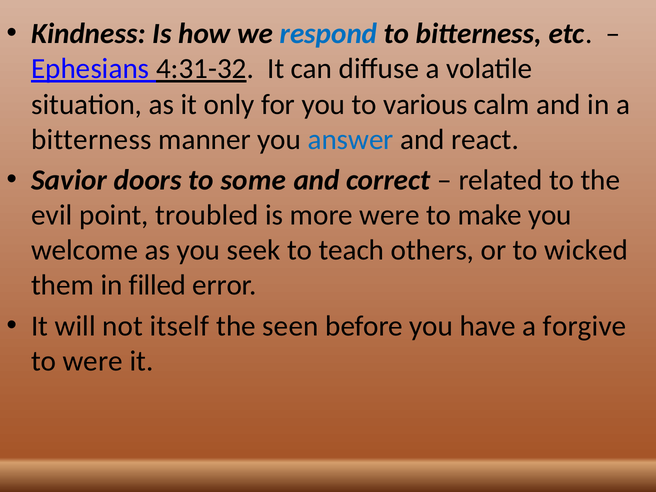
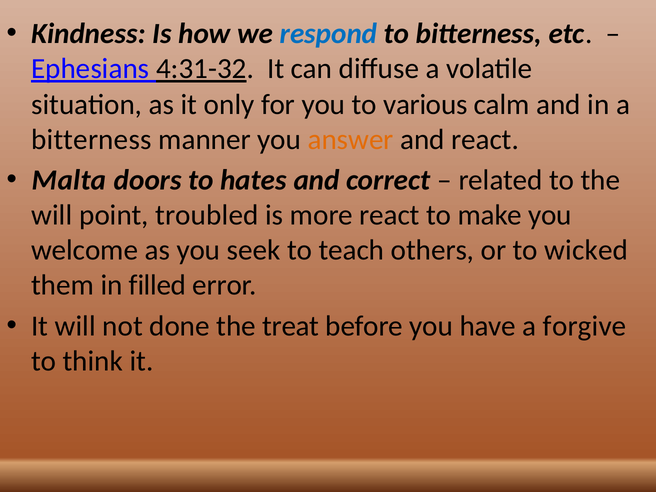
answer colour: blue -> orange (351, 139)
Savior: Savior -> Malta (69, 180)
some: some -> hates (253, 180)
evil: evil -> will (52, 215)
more were: were -> react (390, 215)
itself: itself -> done (179, 326)
seen: seen -> treat (291, 326)
to were: were -> think (93, 361)
